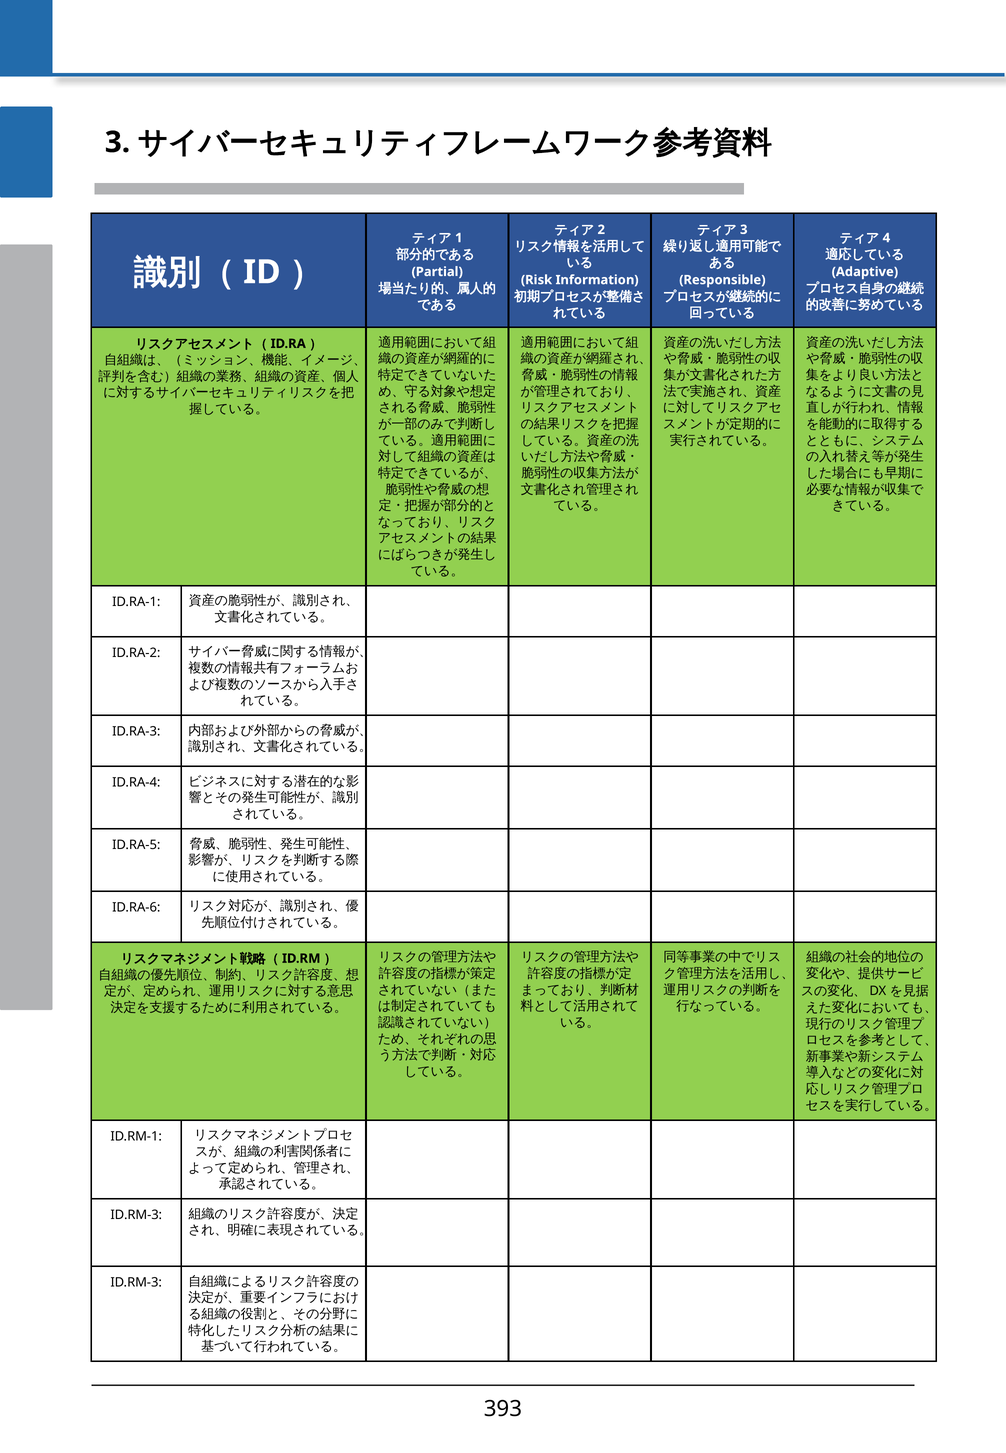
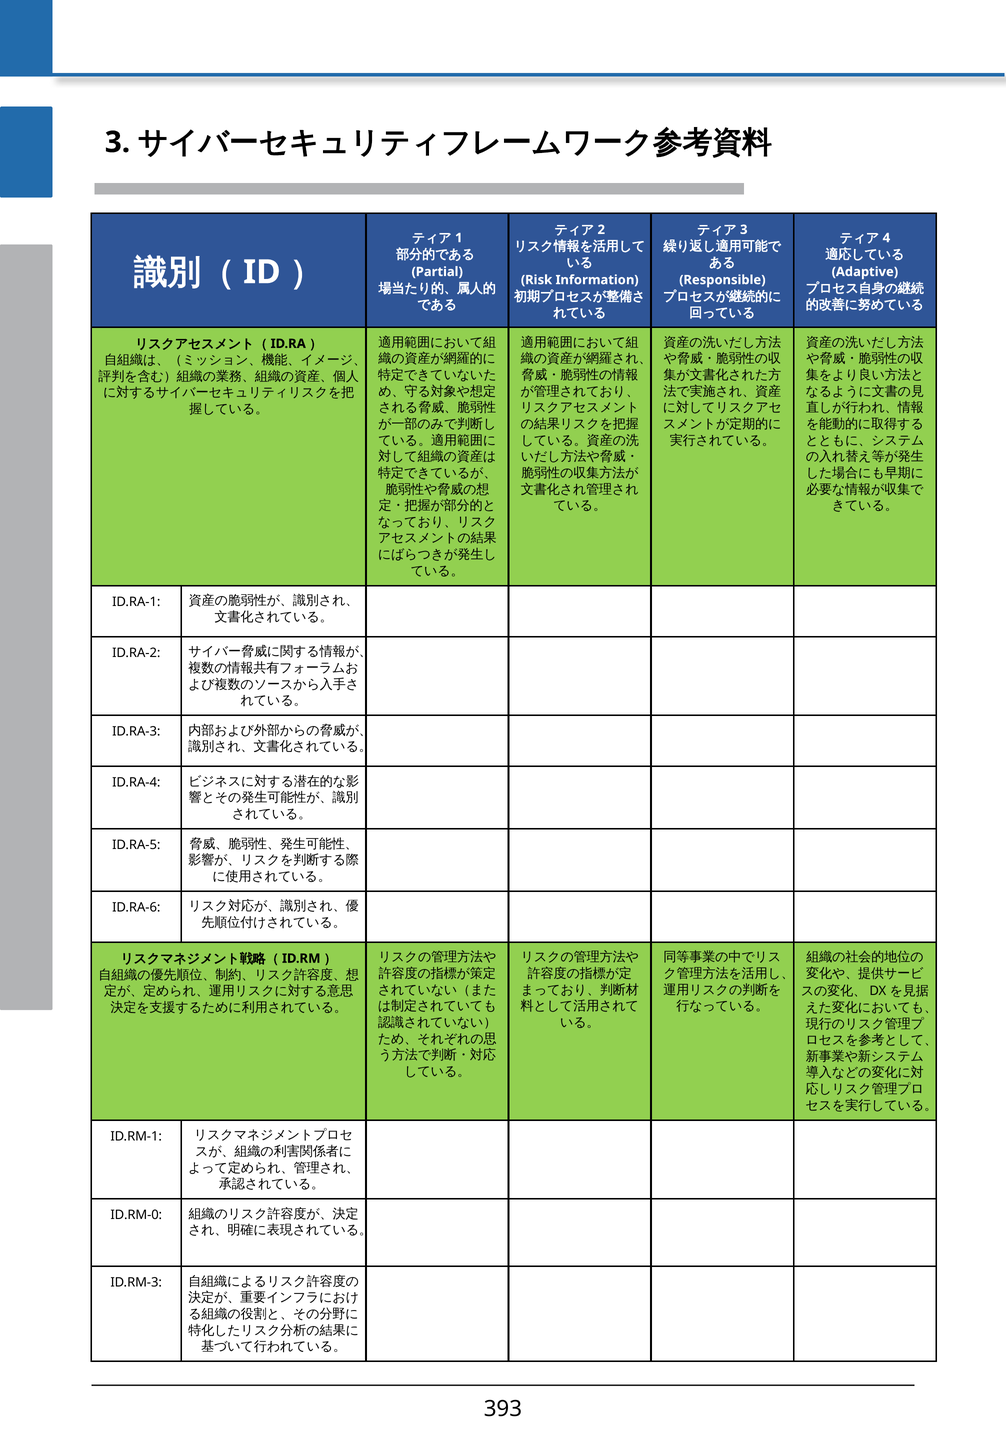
ID.RM-3: ID.RM-3 -> ID.RM-0 (136, 1215)
